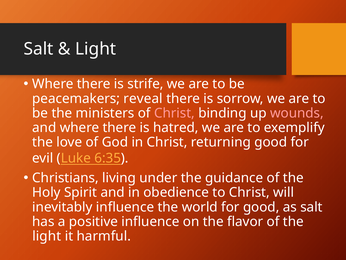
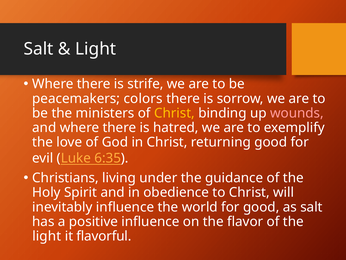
reveal: reveal -> colors (143, 98)
Christ colour: pink -> yellow (174, 113)
harmful: harmful -> flavorful (104, 236)
